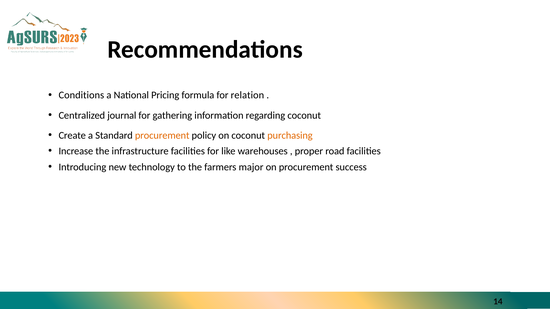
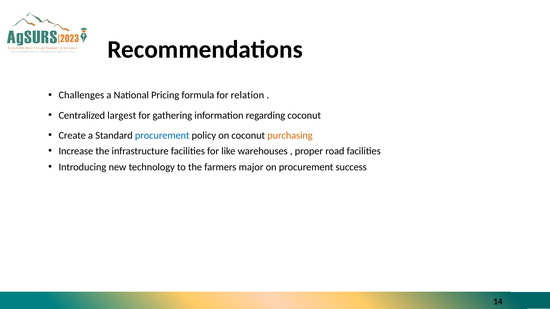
Conditions: Conditions -> Challenges (81, 95)
journal: journal -> largest (122, 115)
procurement colour: orange -> blue (162, 136)
